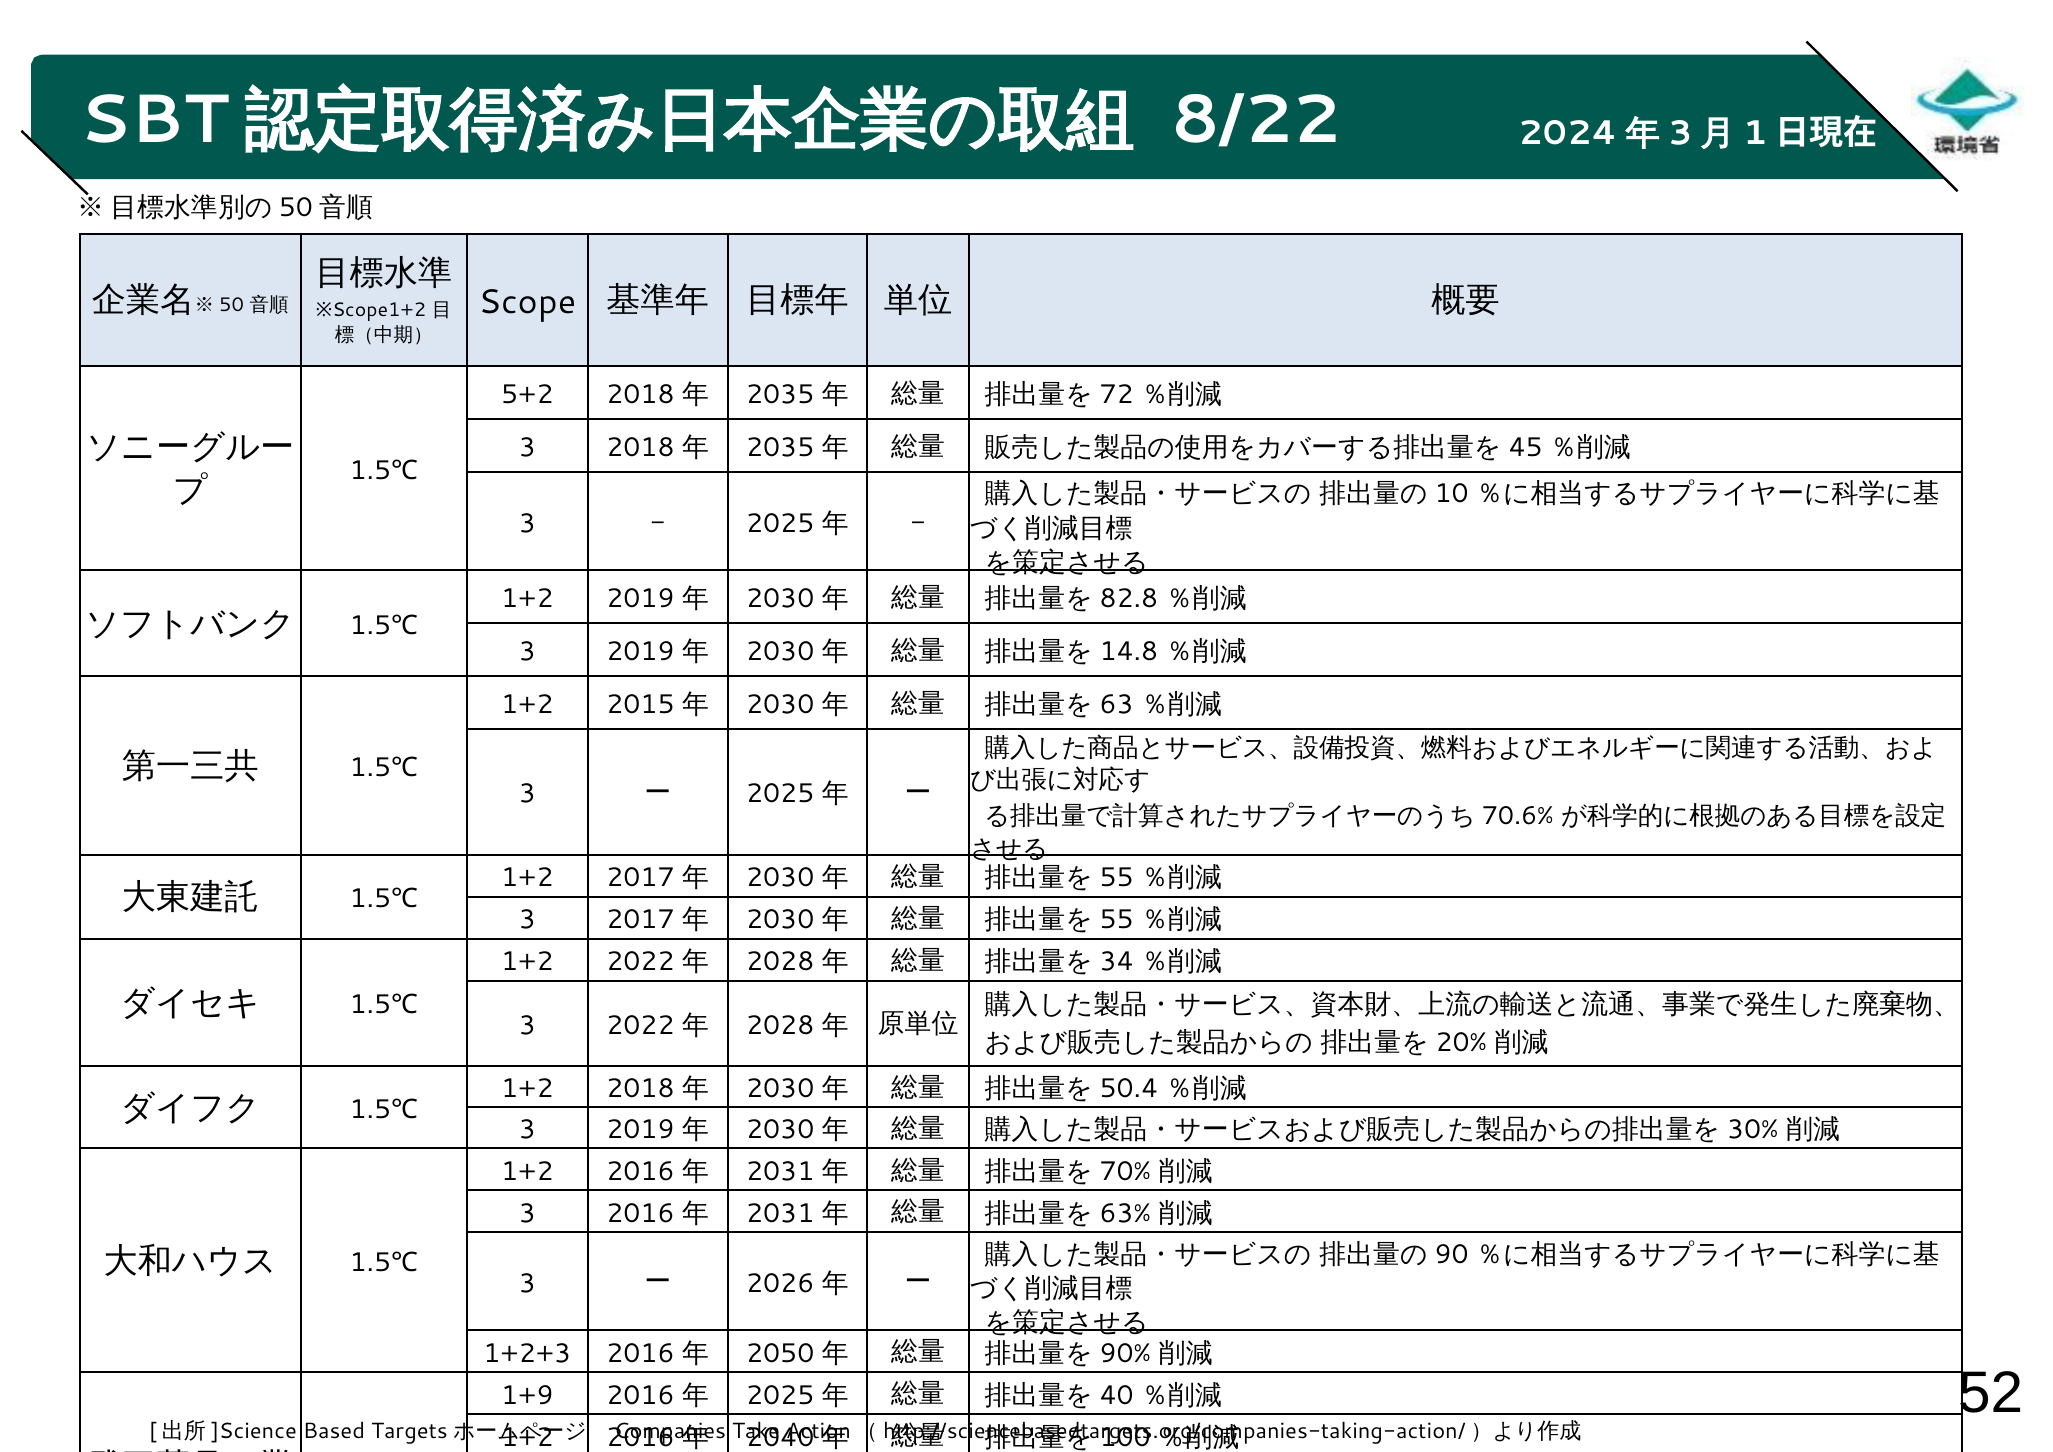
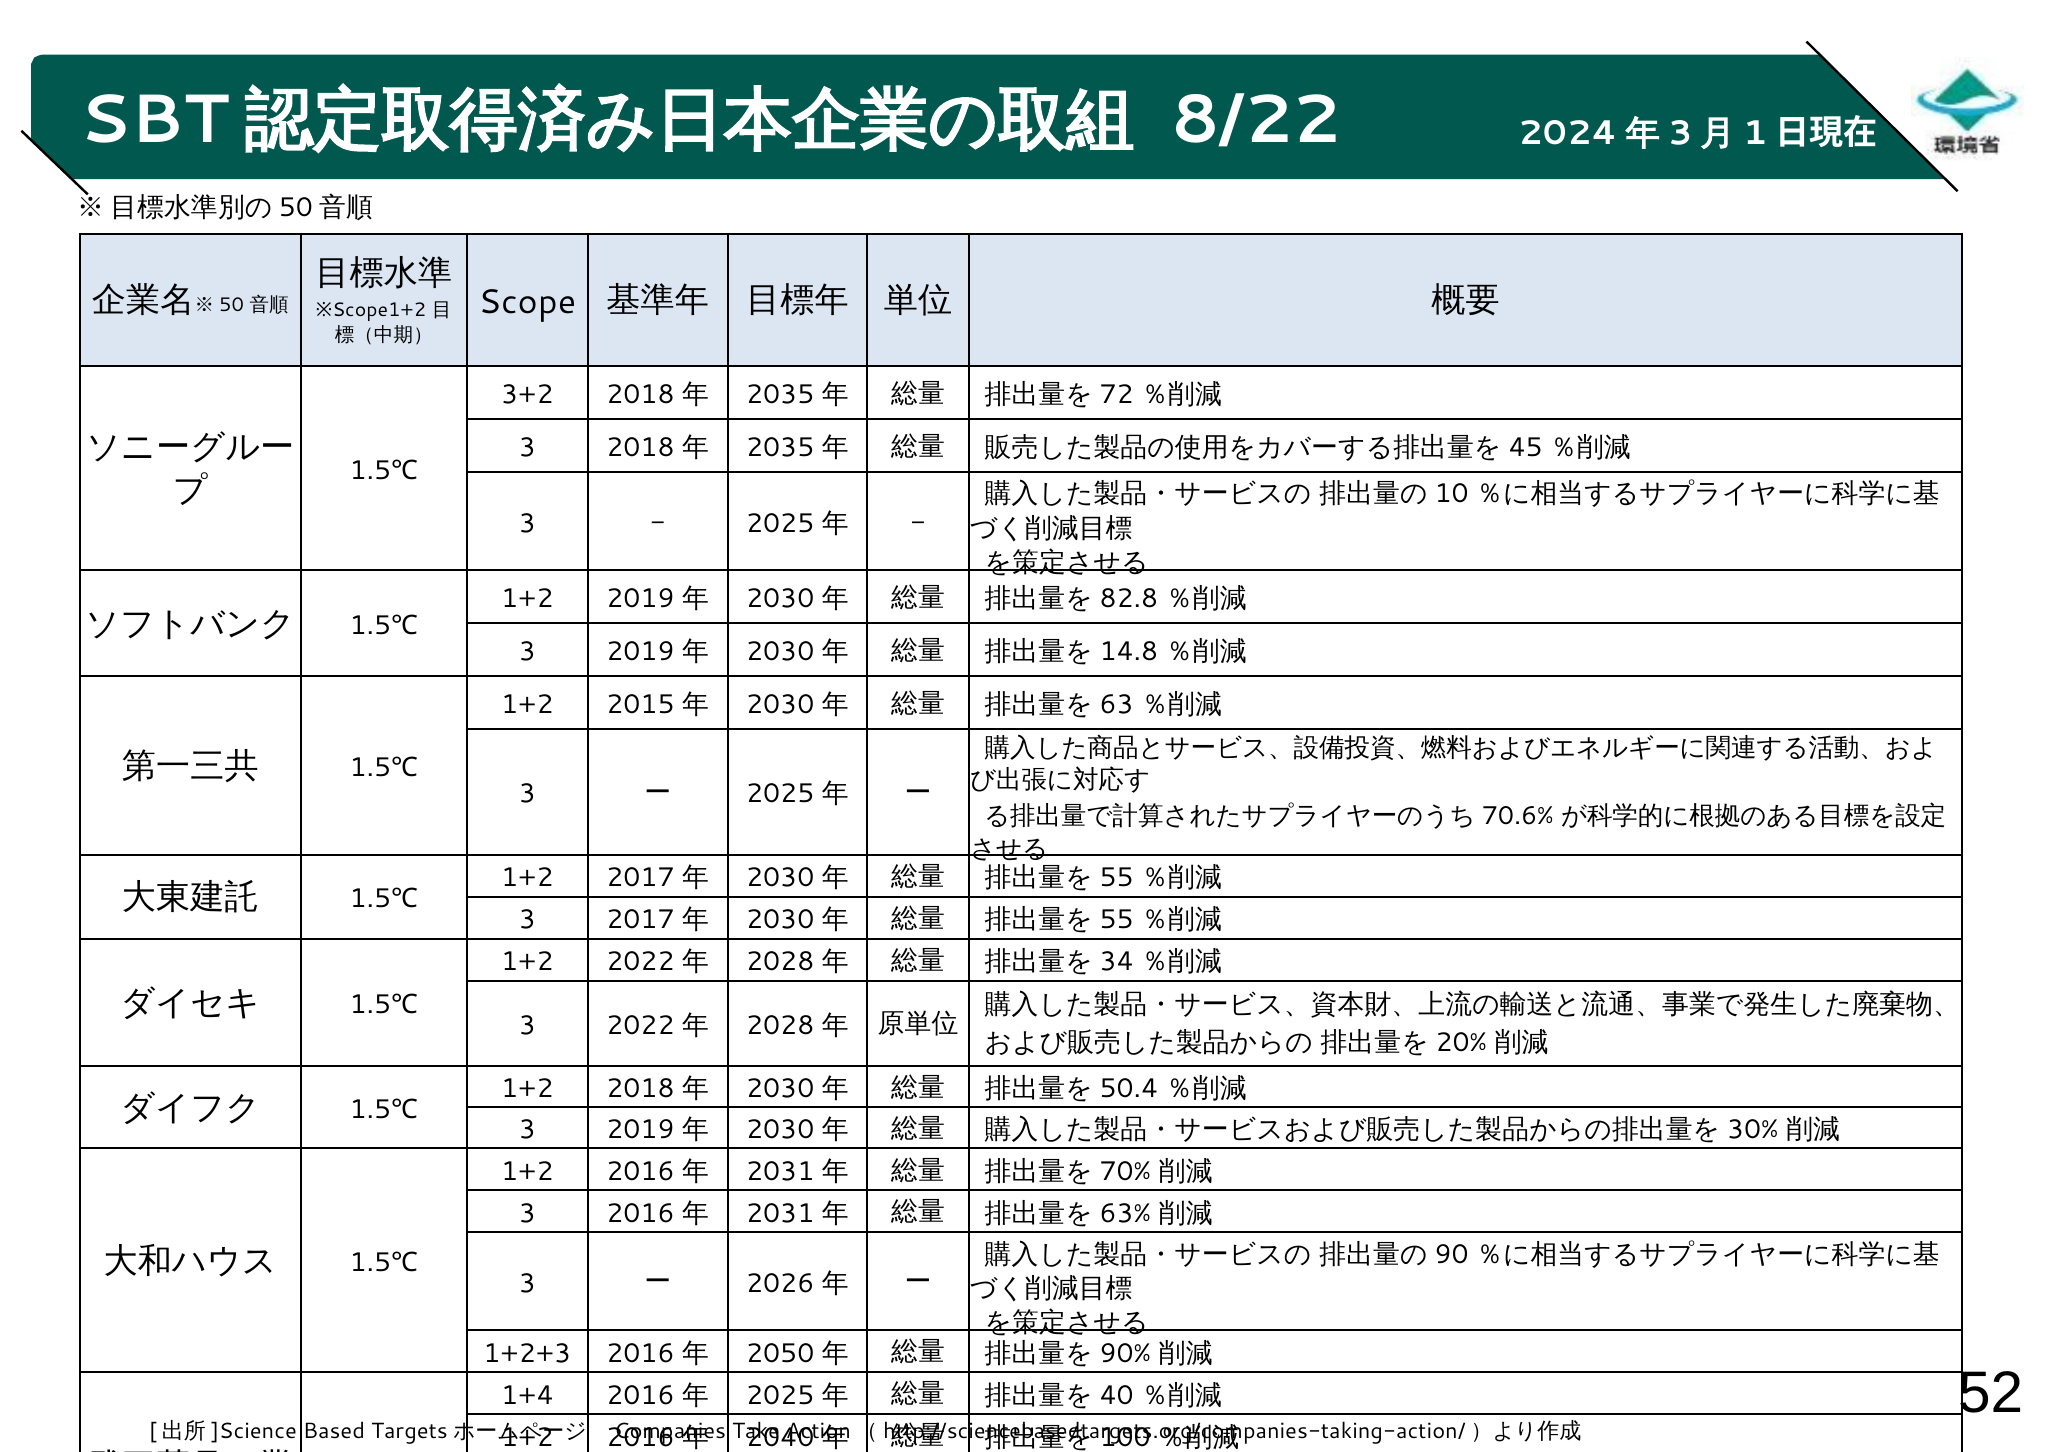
5+2: 5+2 -> 3+2 (527, 395)
1+9: 1+9 -> 1+4 (527, 1395)
